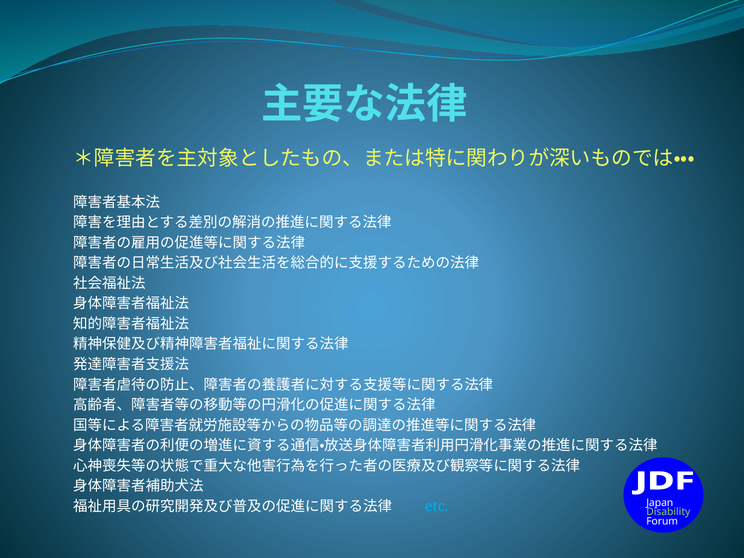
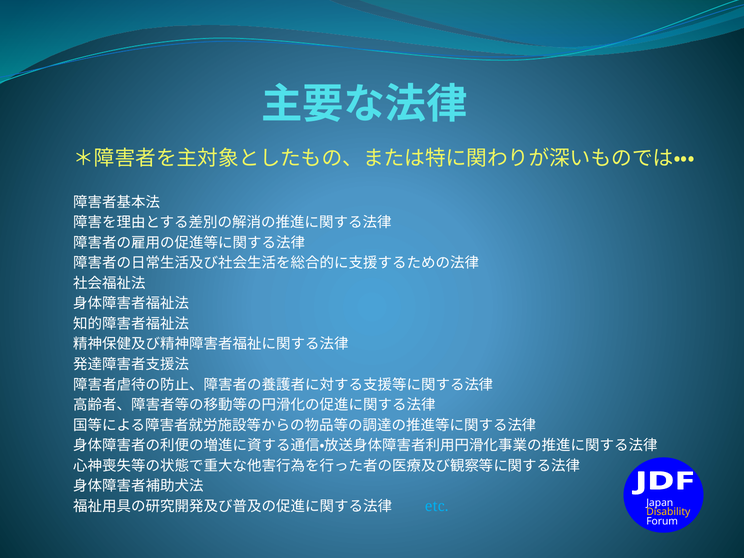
Disability colour: light green -> yellow (668, 512)
